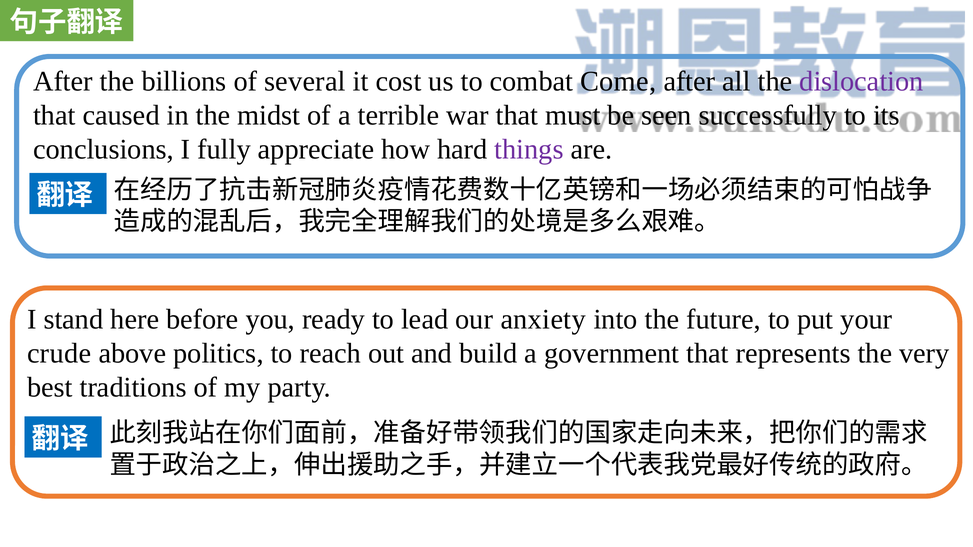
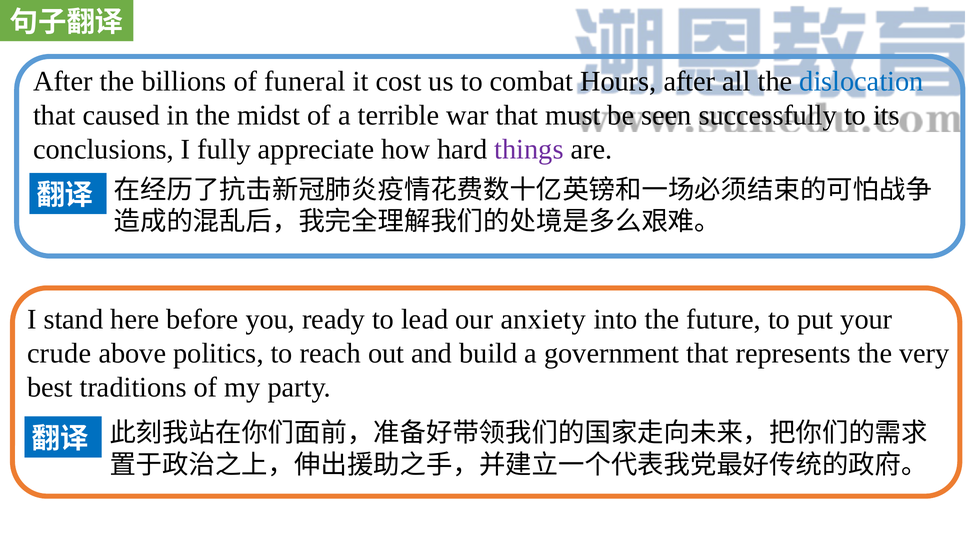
several: several -> funeral (305, 81)
Come: Come -> Hours (618, 81)
dislocation colour: purple -> blue (861, 81)
